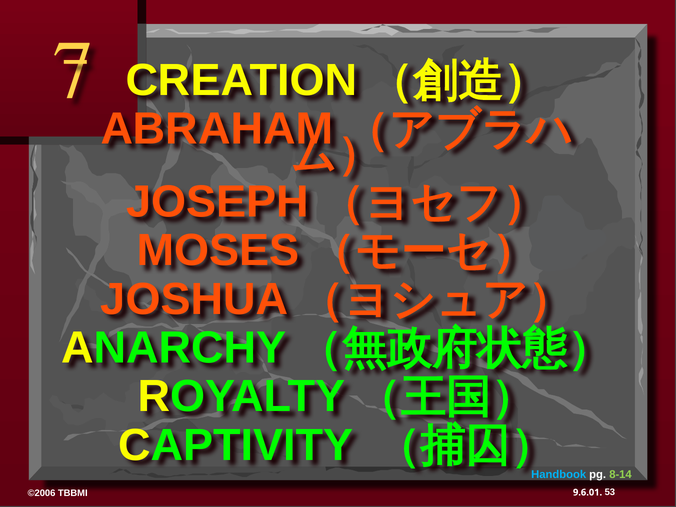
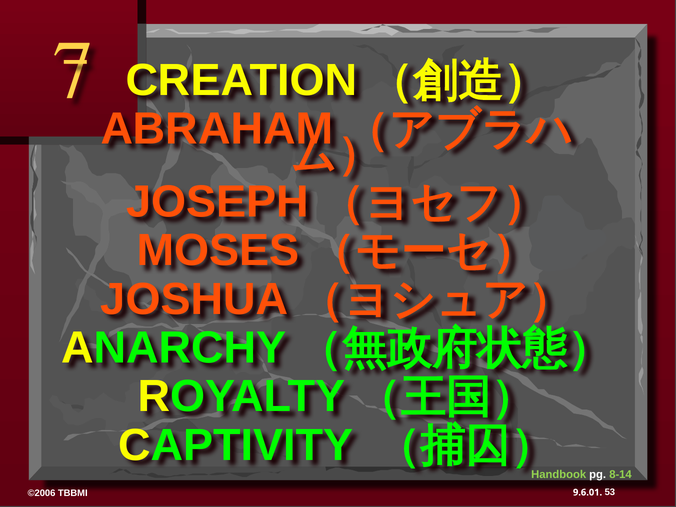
Handbook colour: light blue -> light green (559, 474)
